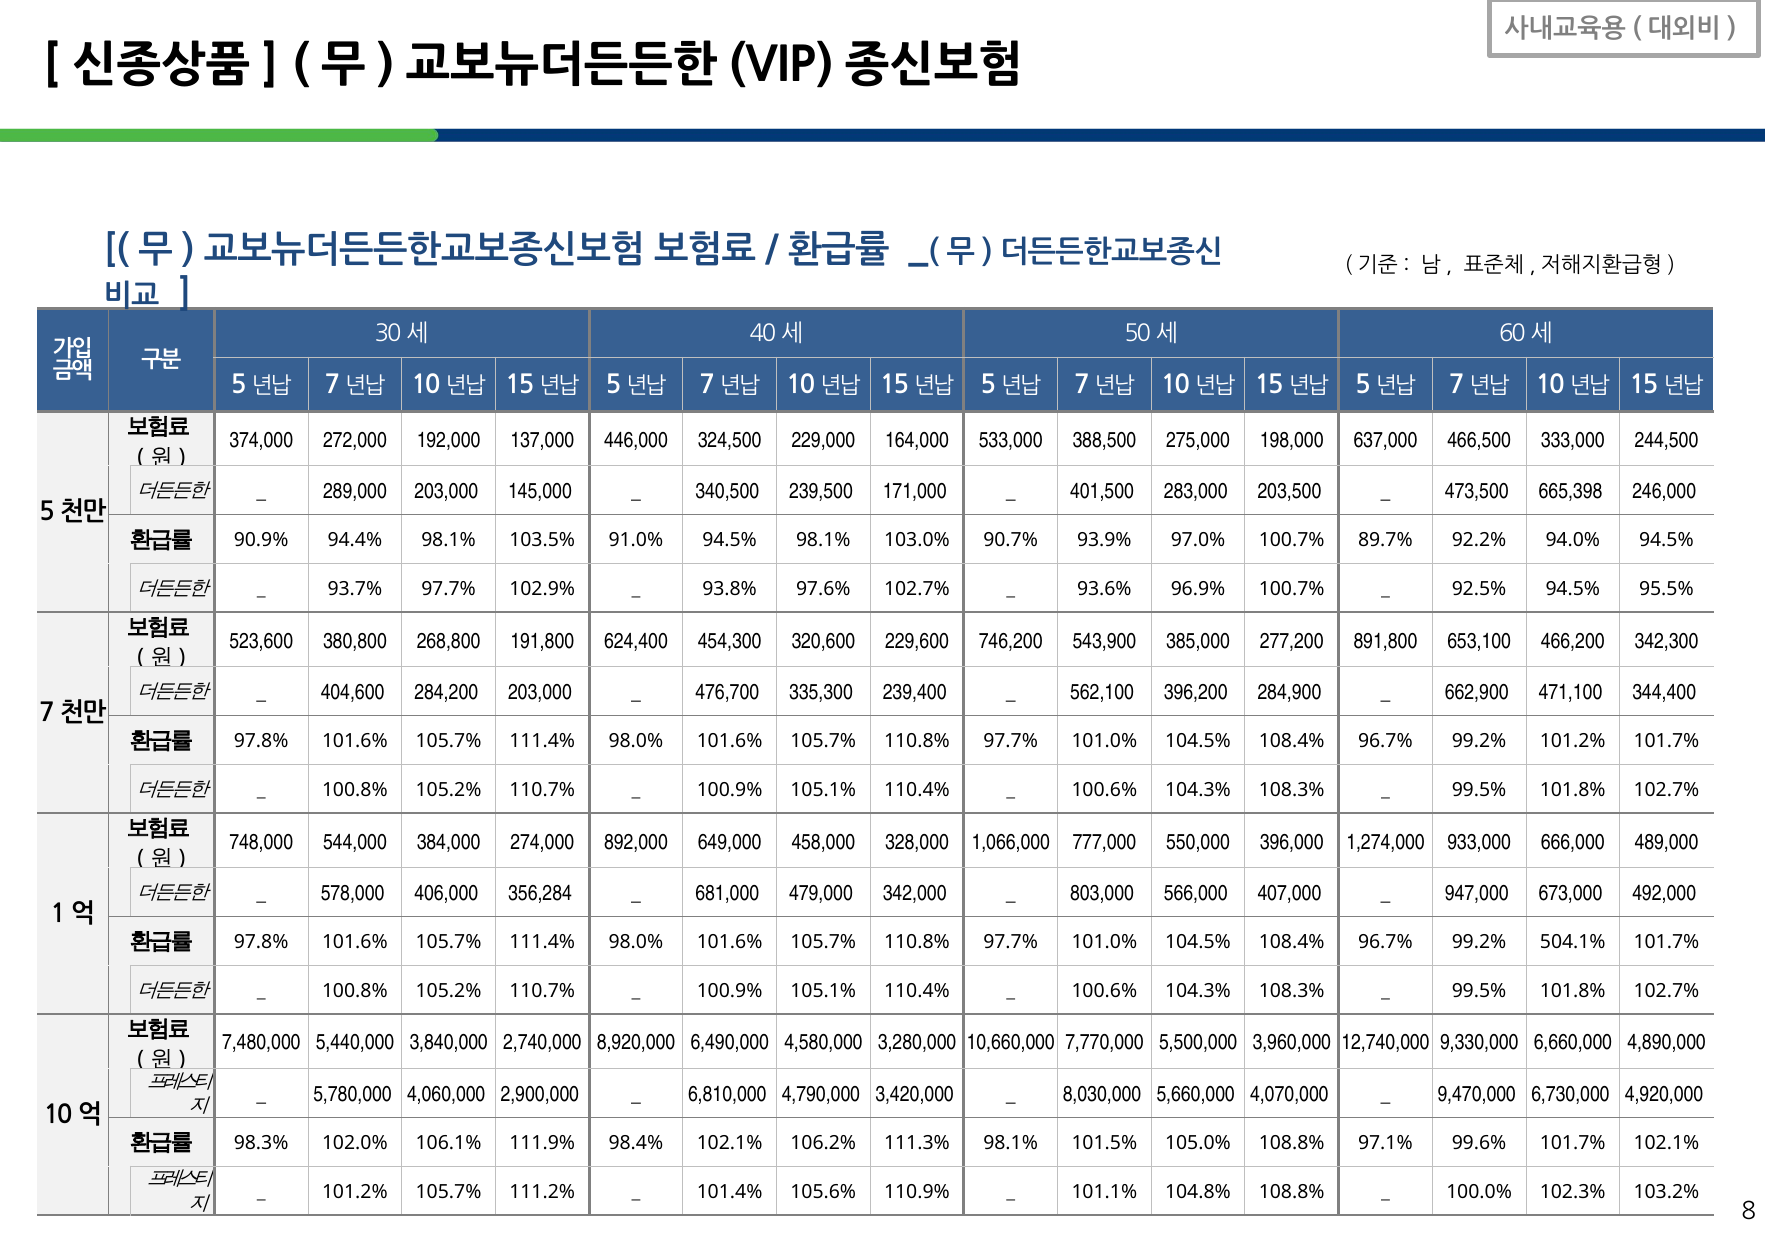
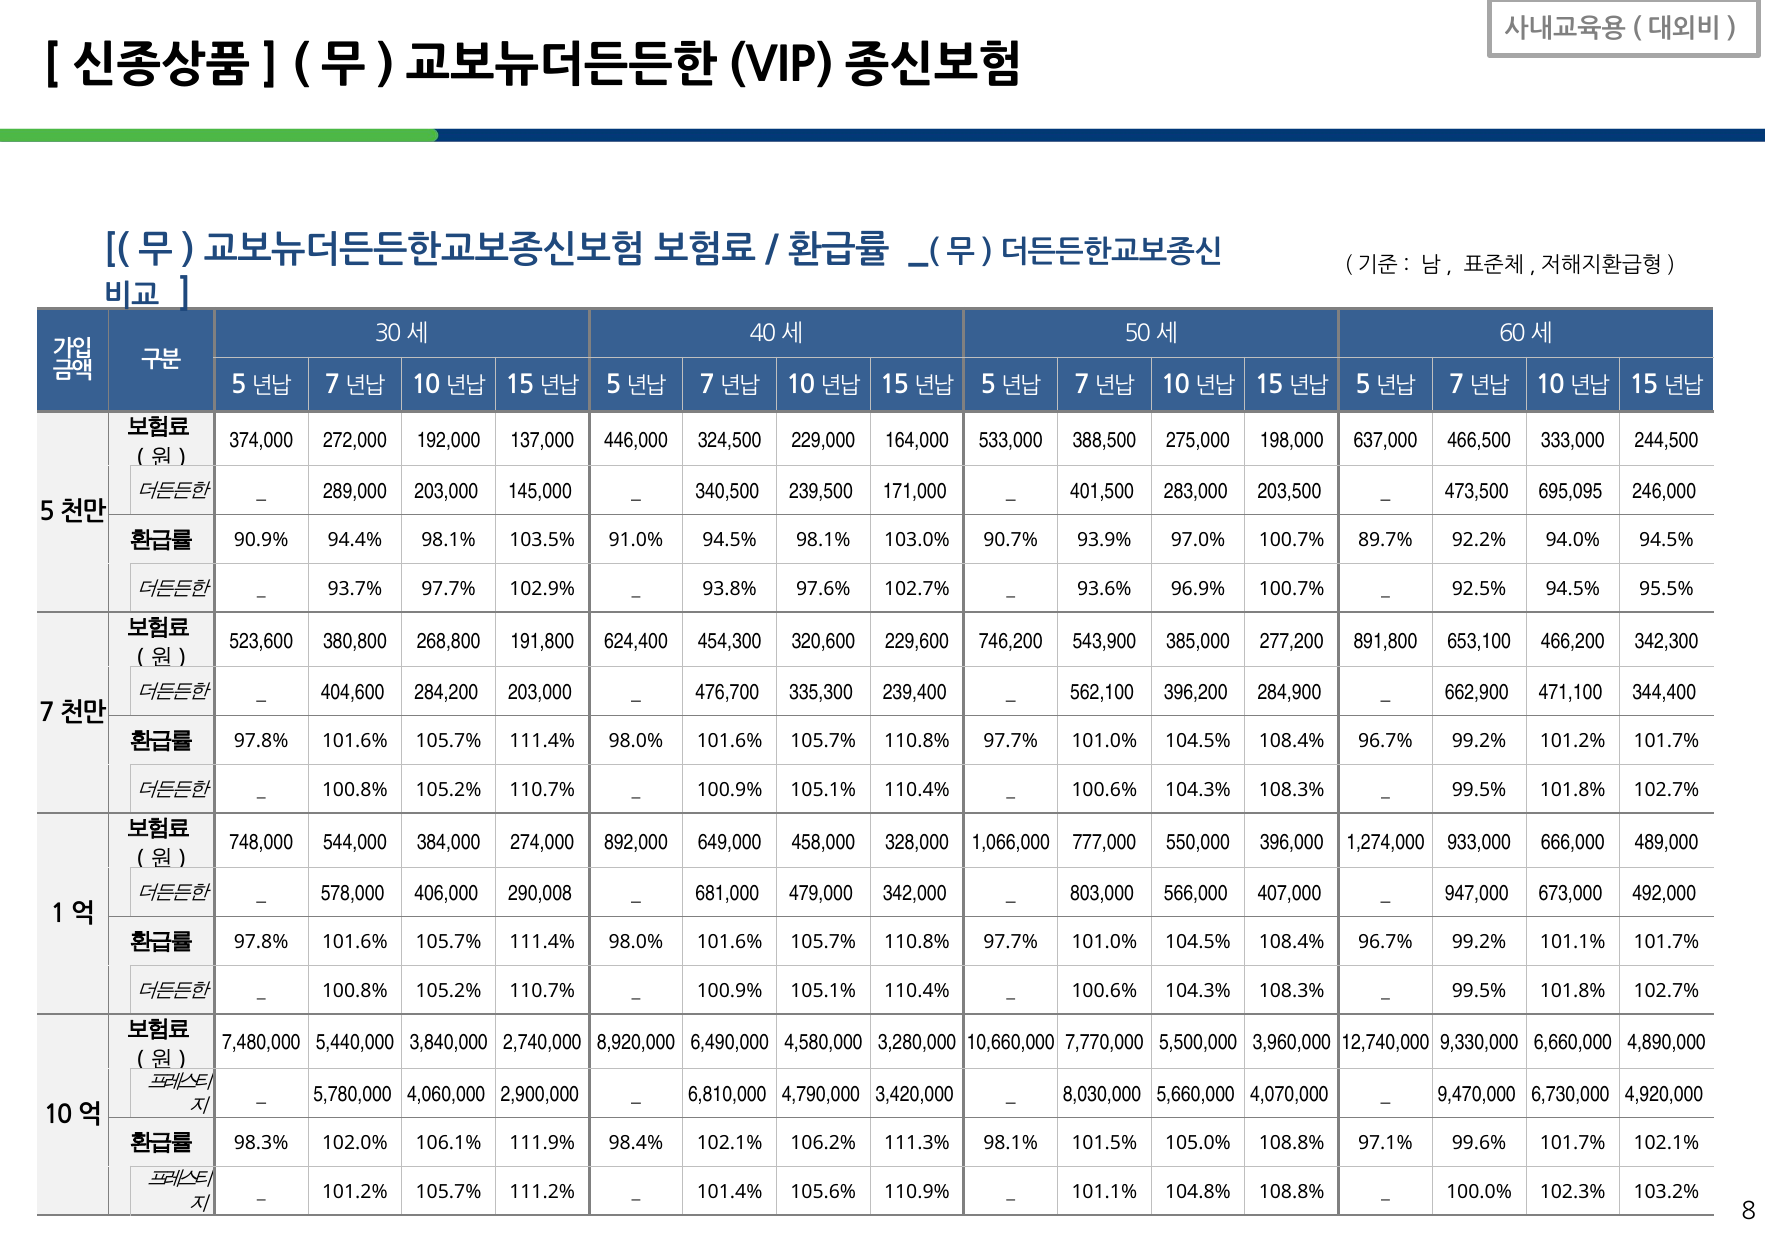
665,398: 665,398 -> 695,095 (1571, 492)
356,284: 356,284 -> 290,008 (540, 894)
99.2% 504.1%: 504.1% -> 101.1% (1573, 942)
